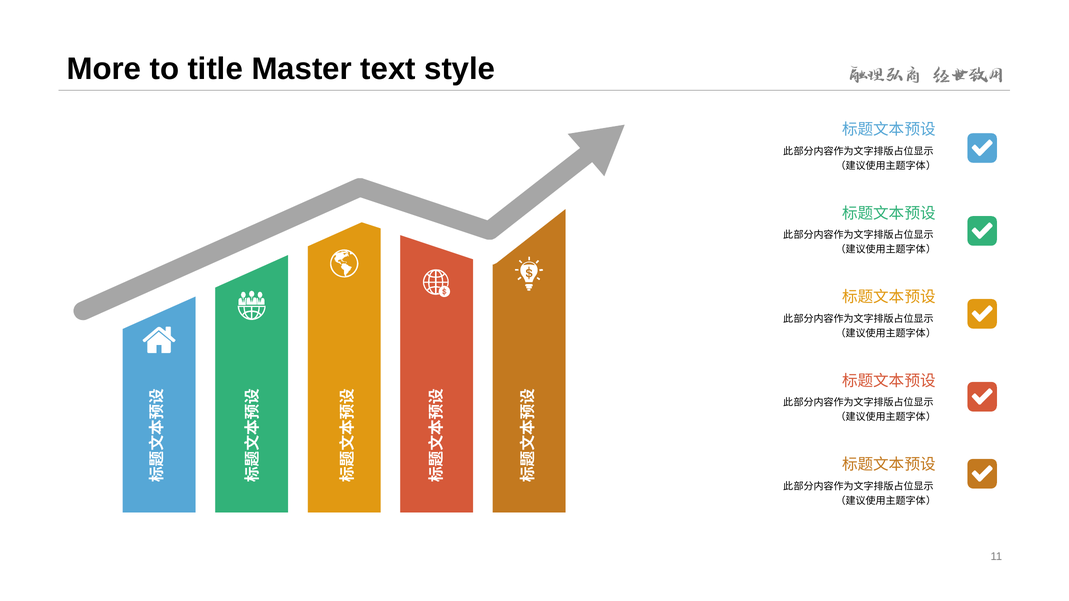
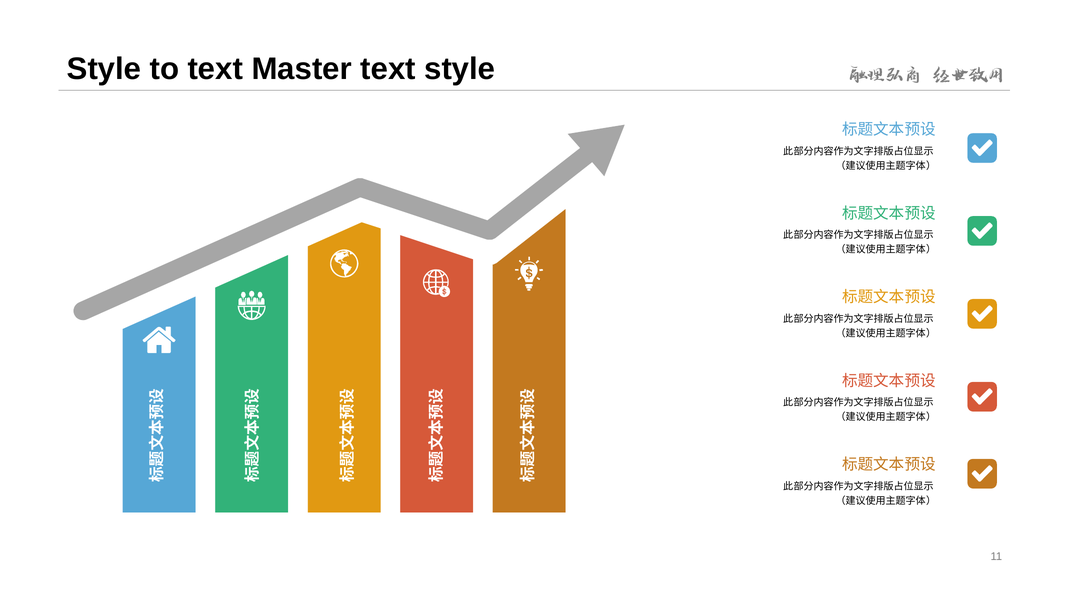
More: More -> Style (104, 69)
to title: title -> text (215, 69)
